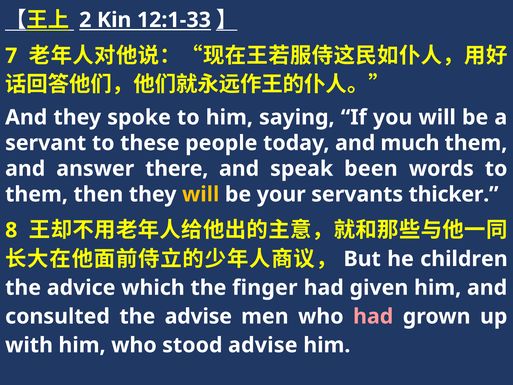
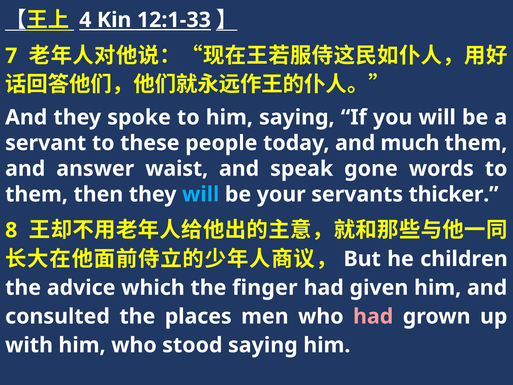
2: 2 -> 4 (85, 20)
there: there -> waist (177, 169)
been: been -> gone (371, 169)
will colour: yellow -> light blue (201, 194)
the advise: advise -> places (198, 316)
stood advise: advise -> saying (263, 345)
